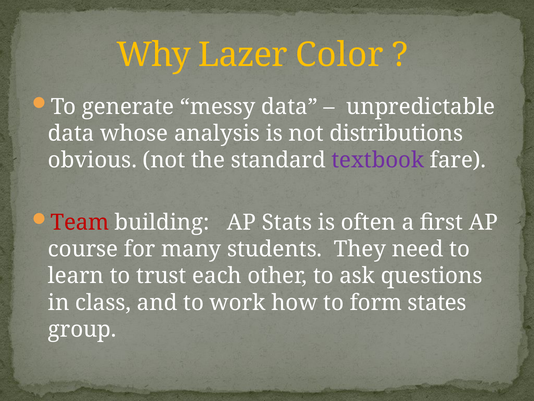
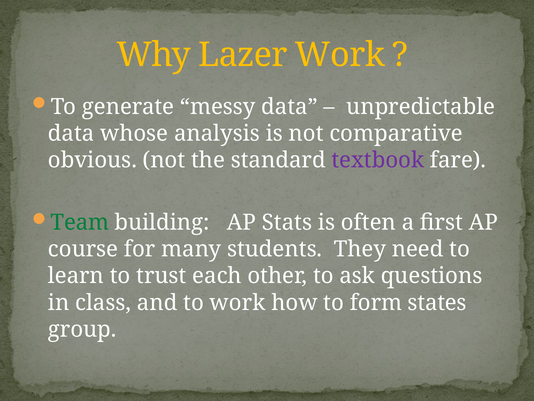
Lazer Color: Color -> Work (340, 55)
distributions: distributions -> comparative (396, 133)
Team colour: red -> green (80, 222)
